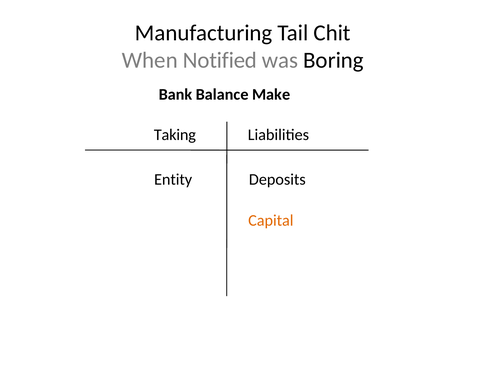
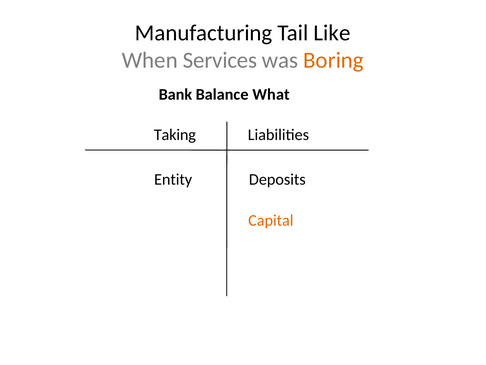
Chit: Chit -> Like (332, 33)
Notified: Notified -> Services (220, 60)
Boring colour: black -> orange (333, 60)
Make: Make -> What (271, 94)
